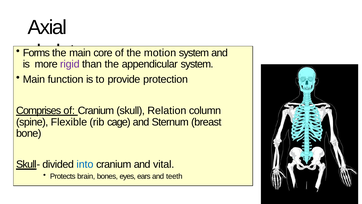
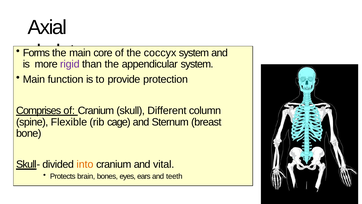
motion: motion -> coccyx (160, 53)
Relation: Relation -> Different (167, 110)
into colour: blue -> orange (85, 164)
